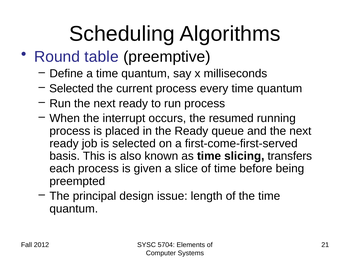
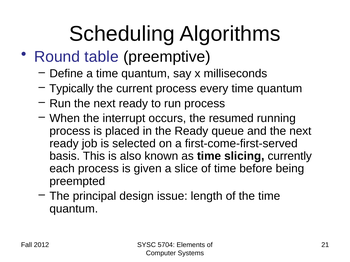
Selected: Selected -> Typically (72, 89)
transfers: transfers -> currently (290, 156)
